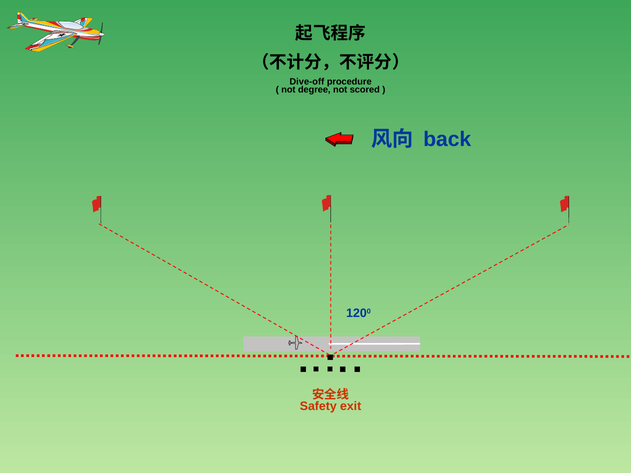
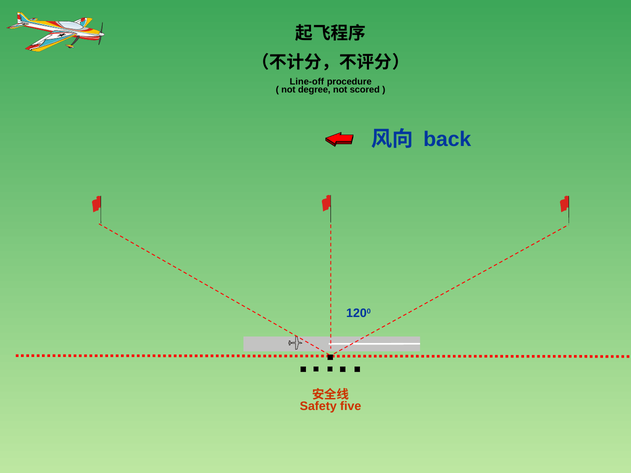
Dive-off: Dive-off -> Line-off (307, 82)
exit: exit -> five (351, 407)
